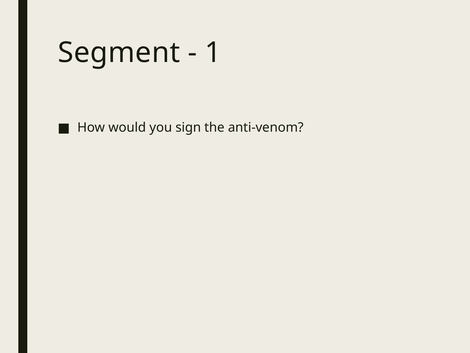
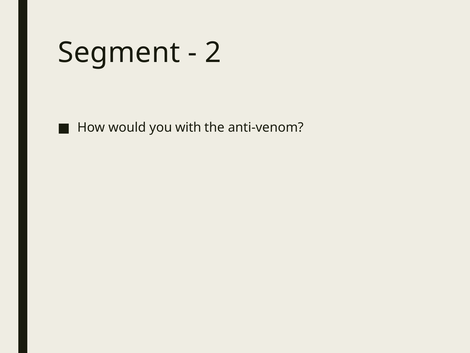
1: 1 -> 2 (213, 53)
sign: sign -> with (188, 127)
